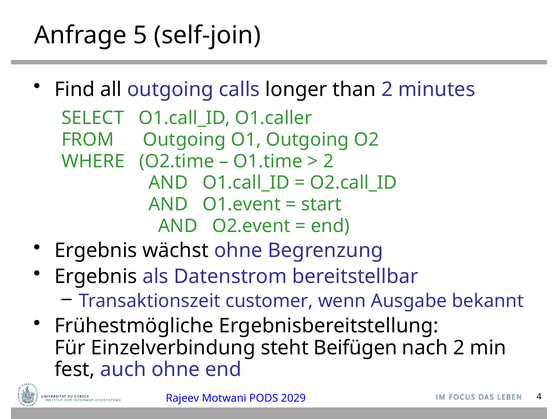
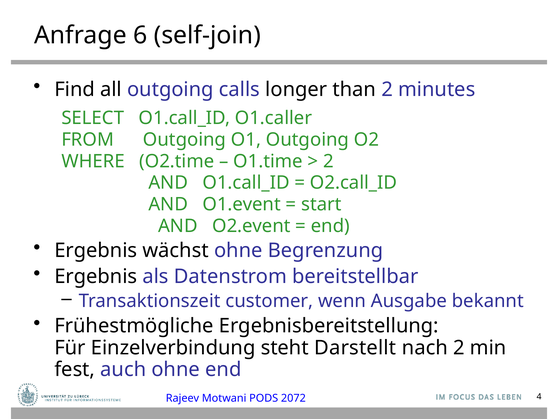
5: 5 -> 6 (140, 35)
Beifügen: Beifügen -> Darstellt (355, 347)
2029: 2029 -> 2072 (293, 398)
